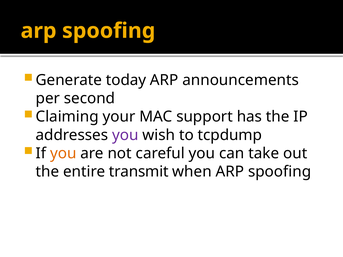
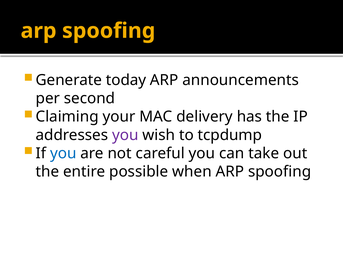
support: support -> delivery (205, 117)
you colour: orange -> blue (63, 153)
transmit: transmit -> possible (139, 172)
